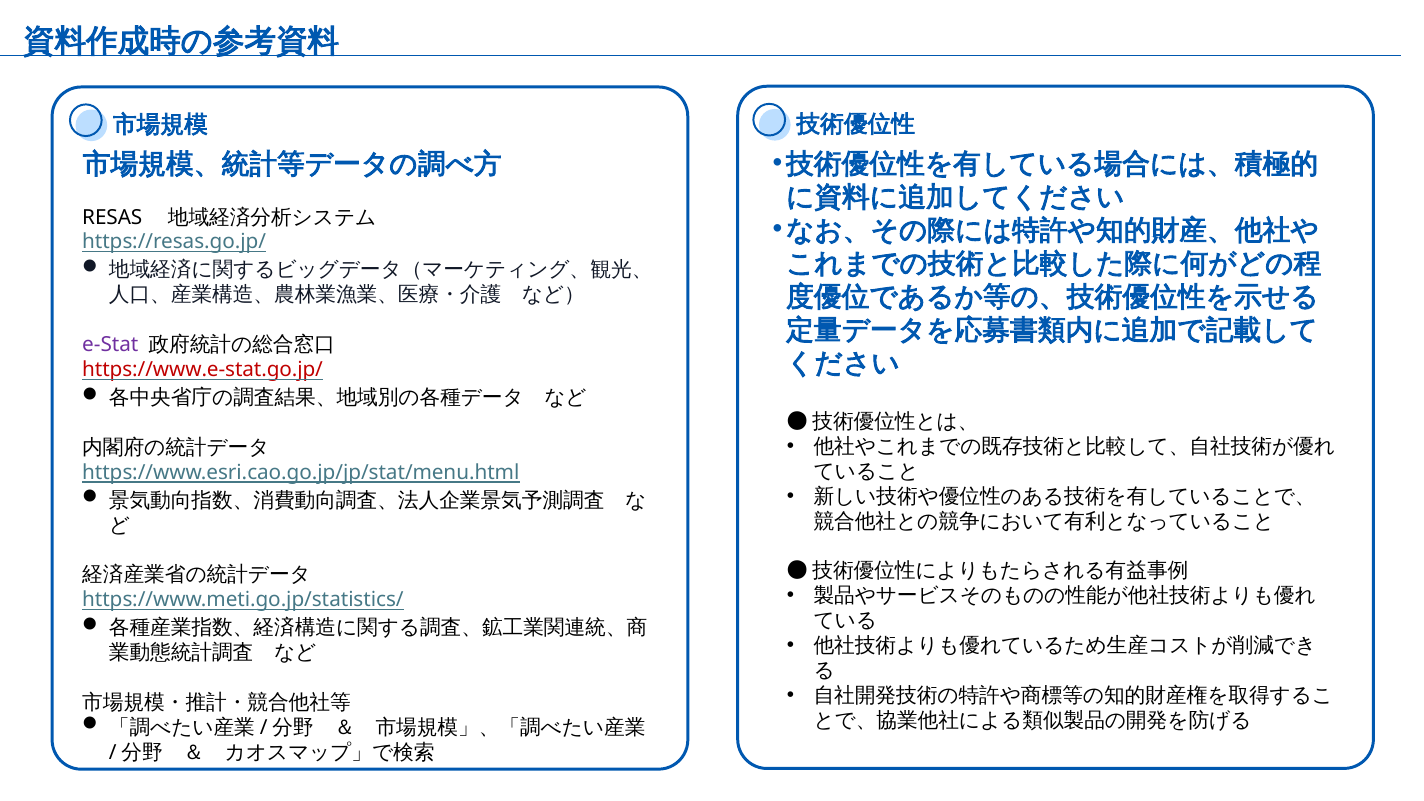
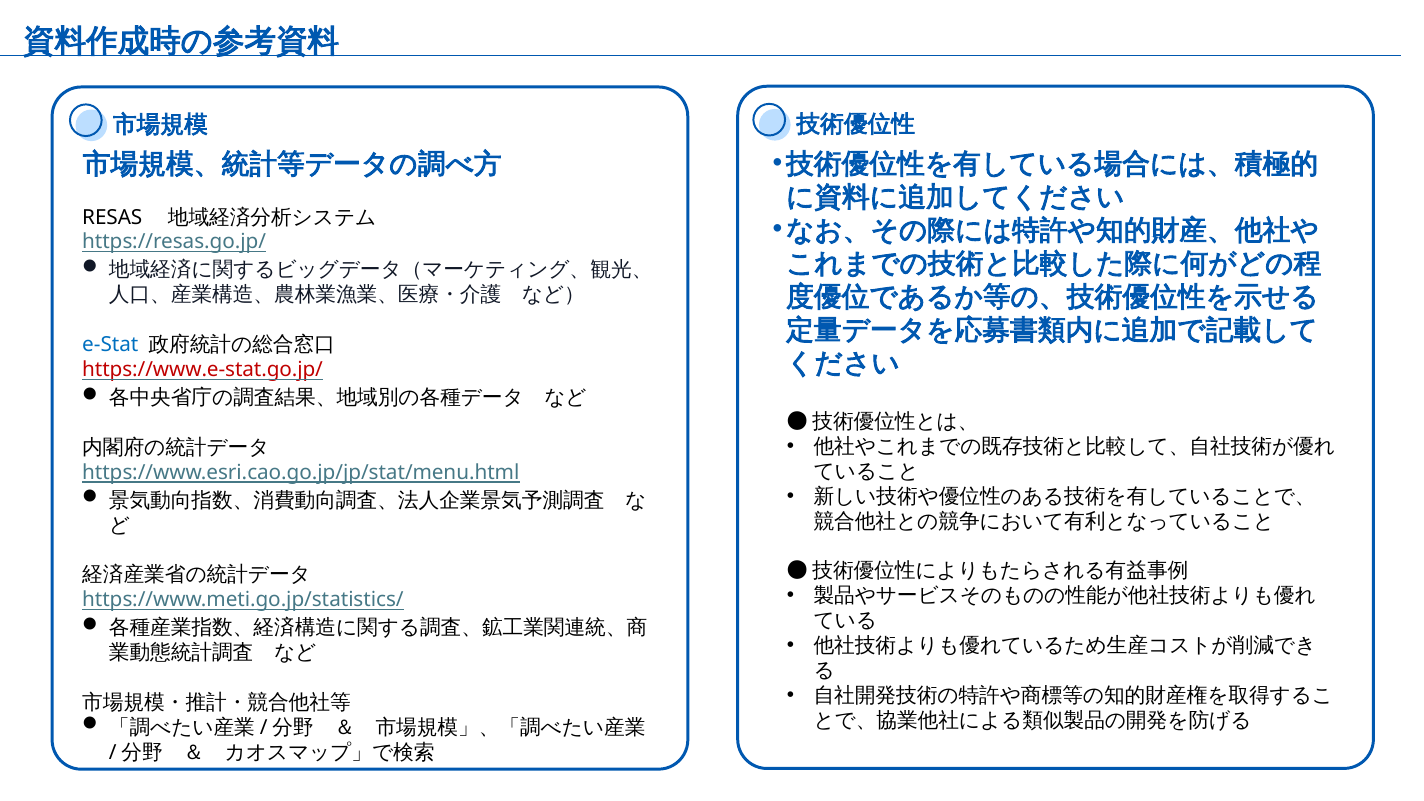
e-Stat colour: purple -> blue (110, 345)
